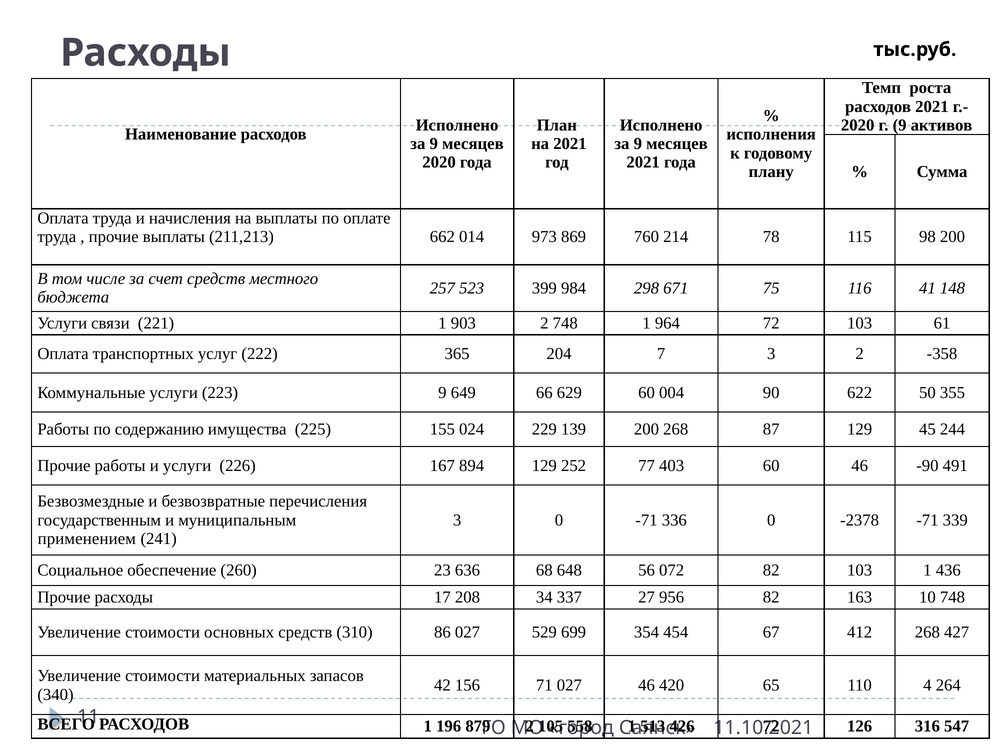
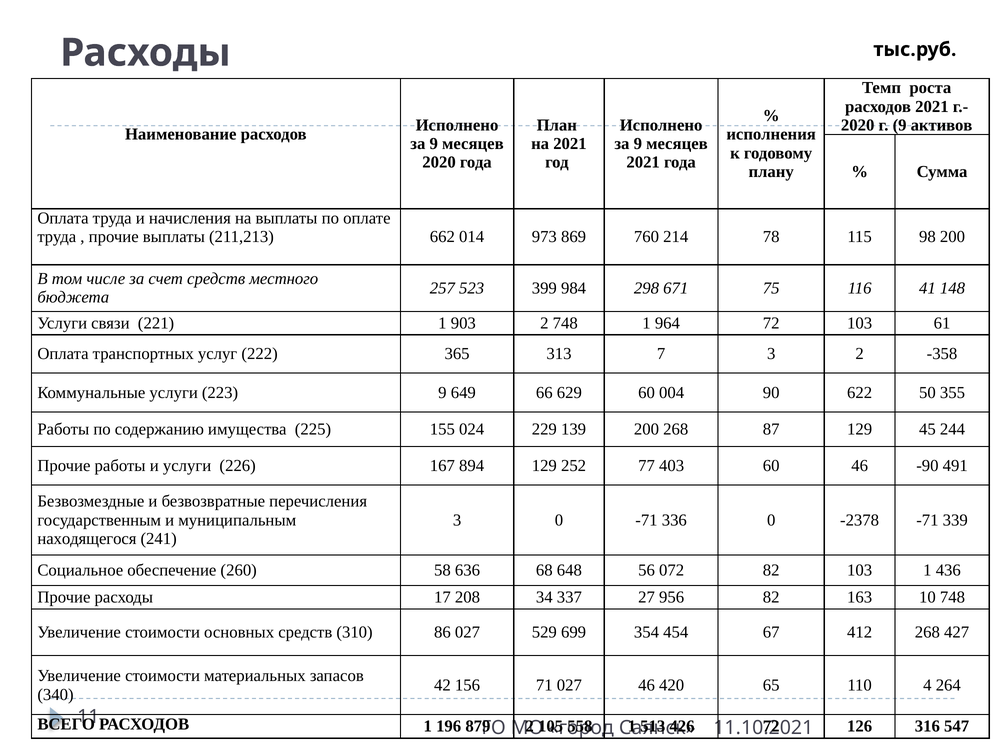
204: 204 -> 313 (559, 354)
применением: применением -> находящегося (87, 538)
23: 23 -> 58 (442, 570)
